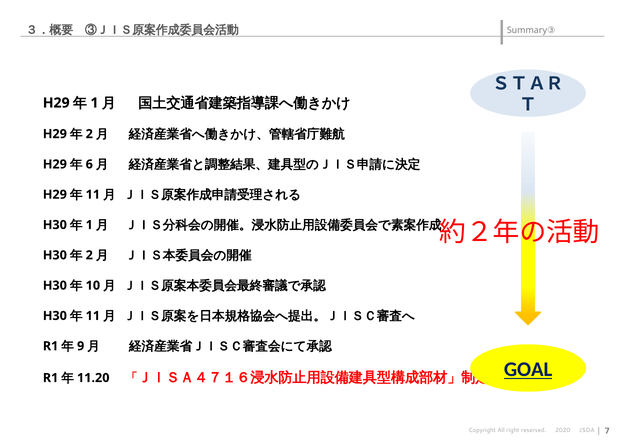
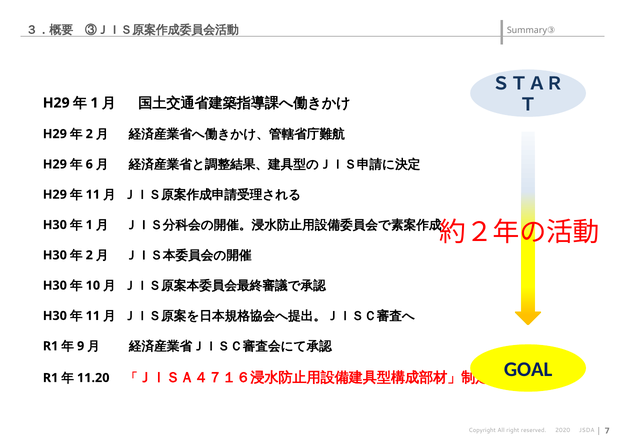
GOAL underline: present -> none (528, 369)
